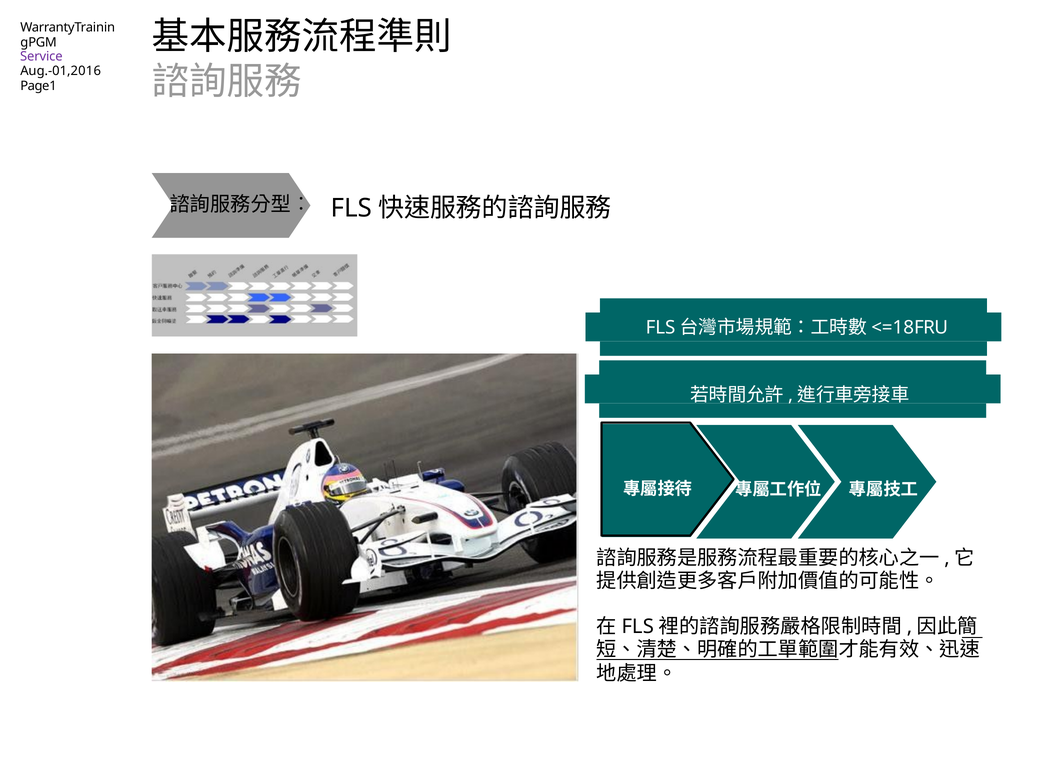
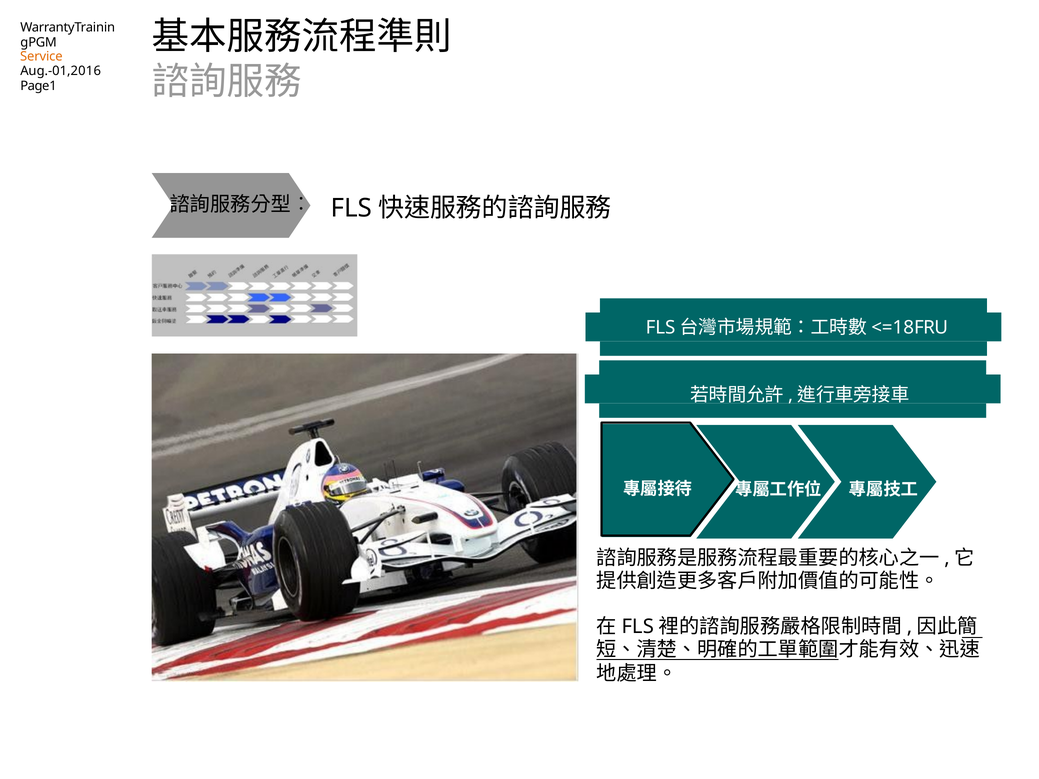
Service colour: purple -> orange (41, 56)
